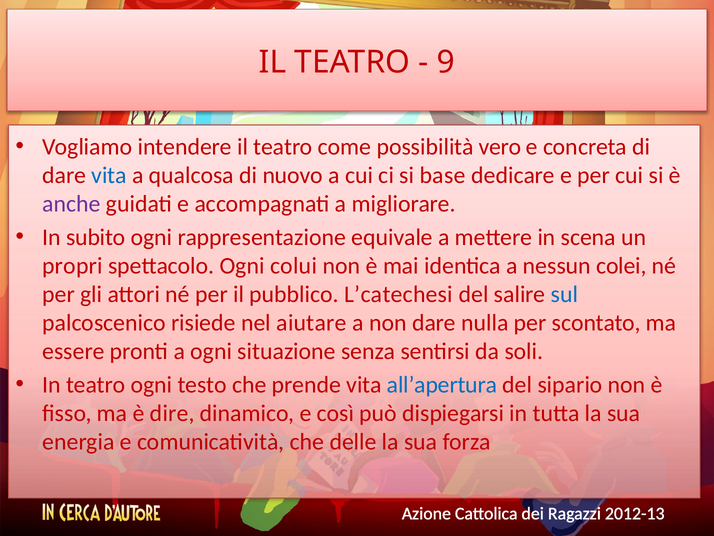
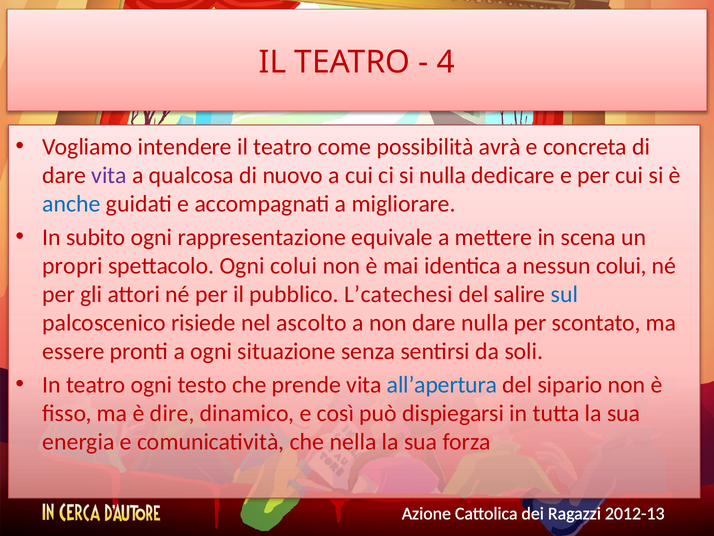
9: 9 -> 4 (446, 62)
vero: vero -> avrà (500, 147)
vita colour: blue -> purple (109, 175)
si base: base -> nulla (443, 175)
anche colour: purple -> blue (71, 204)
nessun colei: colei -> colui (621, 266)
aiutare: aiutare -> ascolto (312, 323)
delle: delle -> nella (353, 442)
